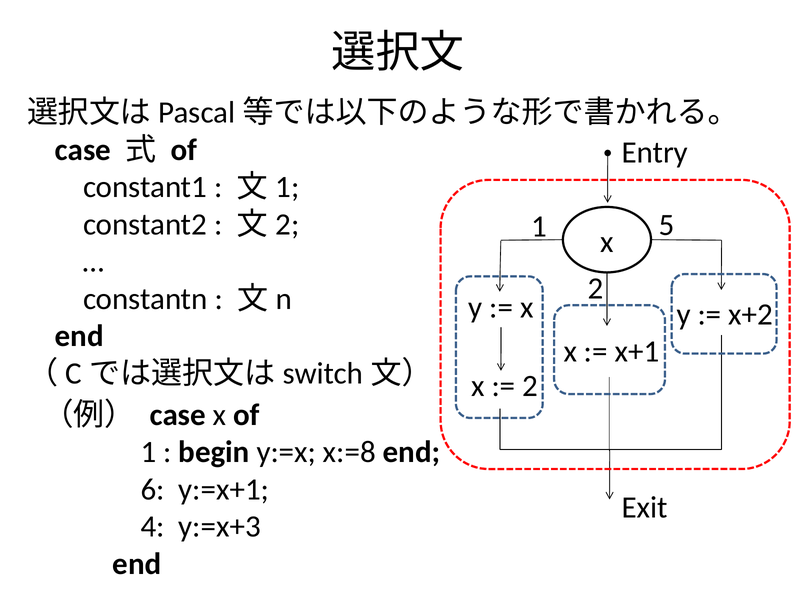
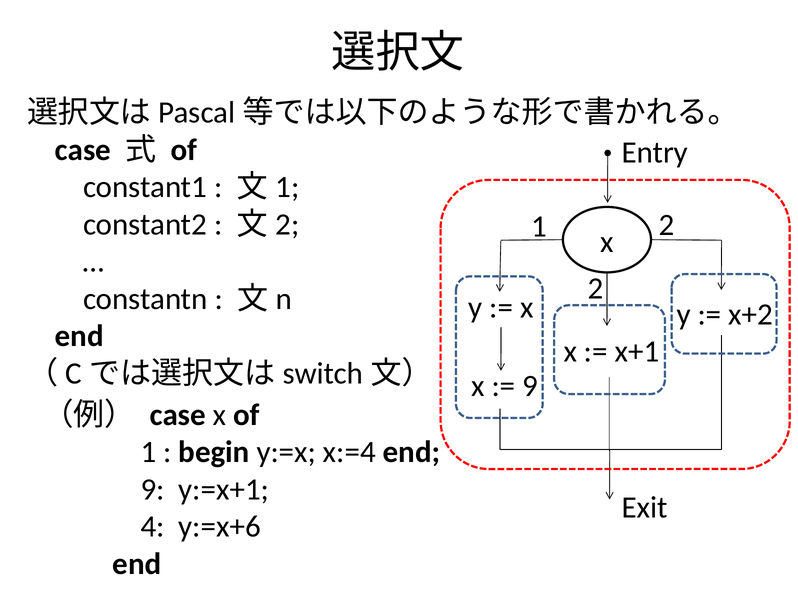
1 5: 5 -> 2 (667, 225)
2: 2 -> 9 (530, 386)
x:=8: x:=8 -> x:=4 (349, 452)
6: 6 -> 9 (153, 490)
y:=x+3: y:=x+3 -> y:=x+6 (220, 527)
